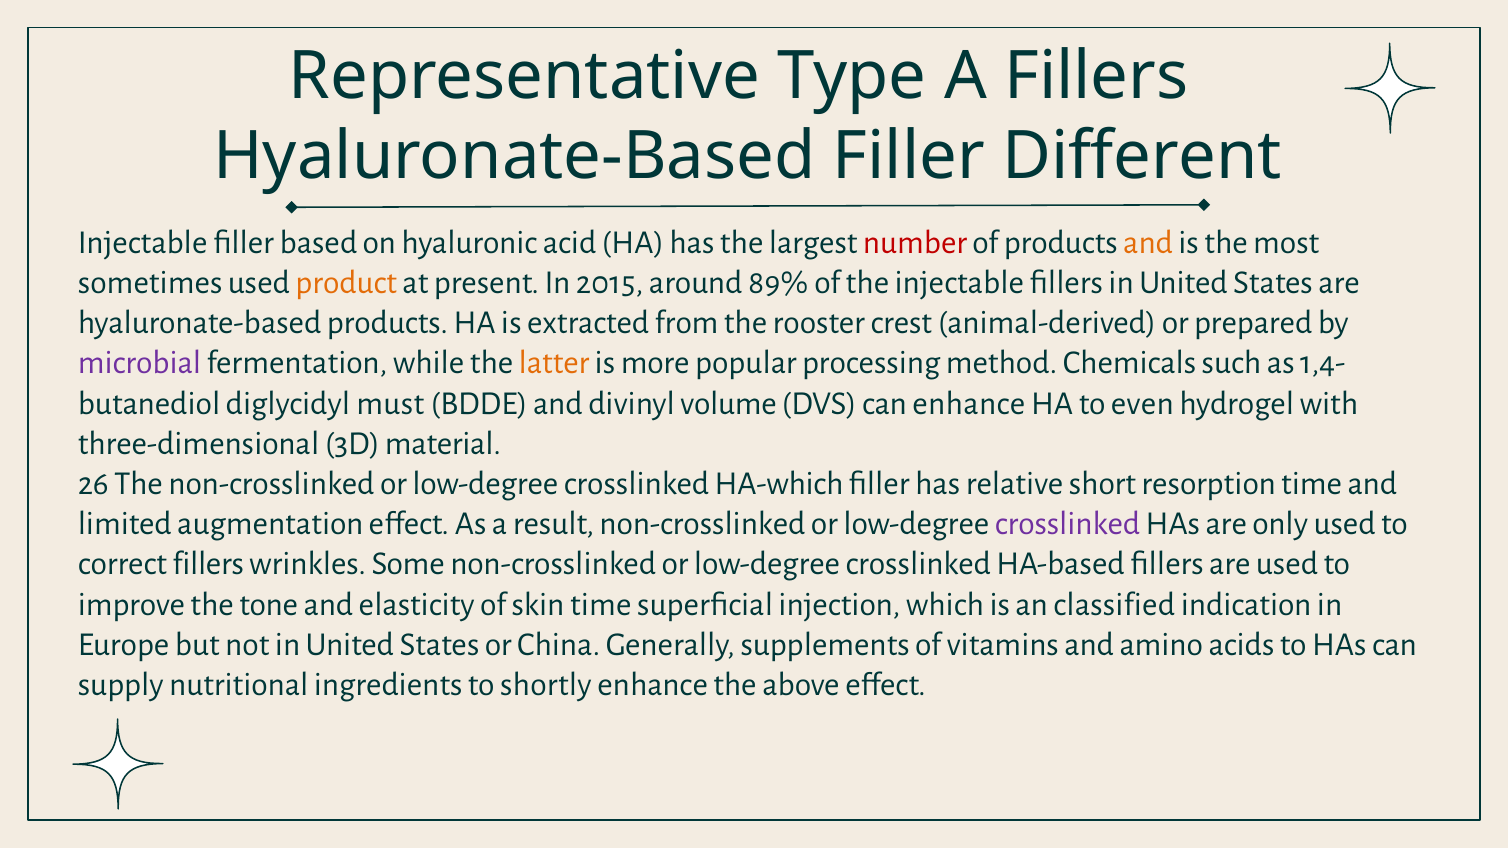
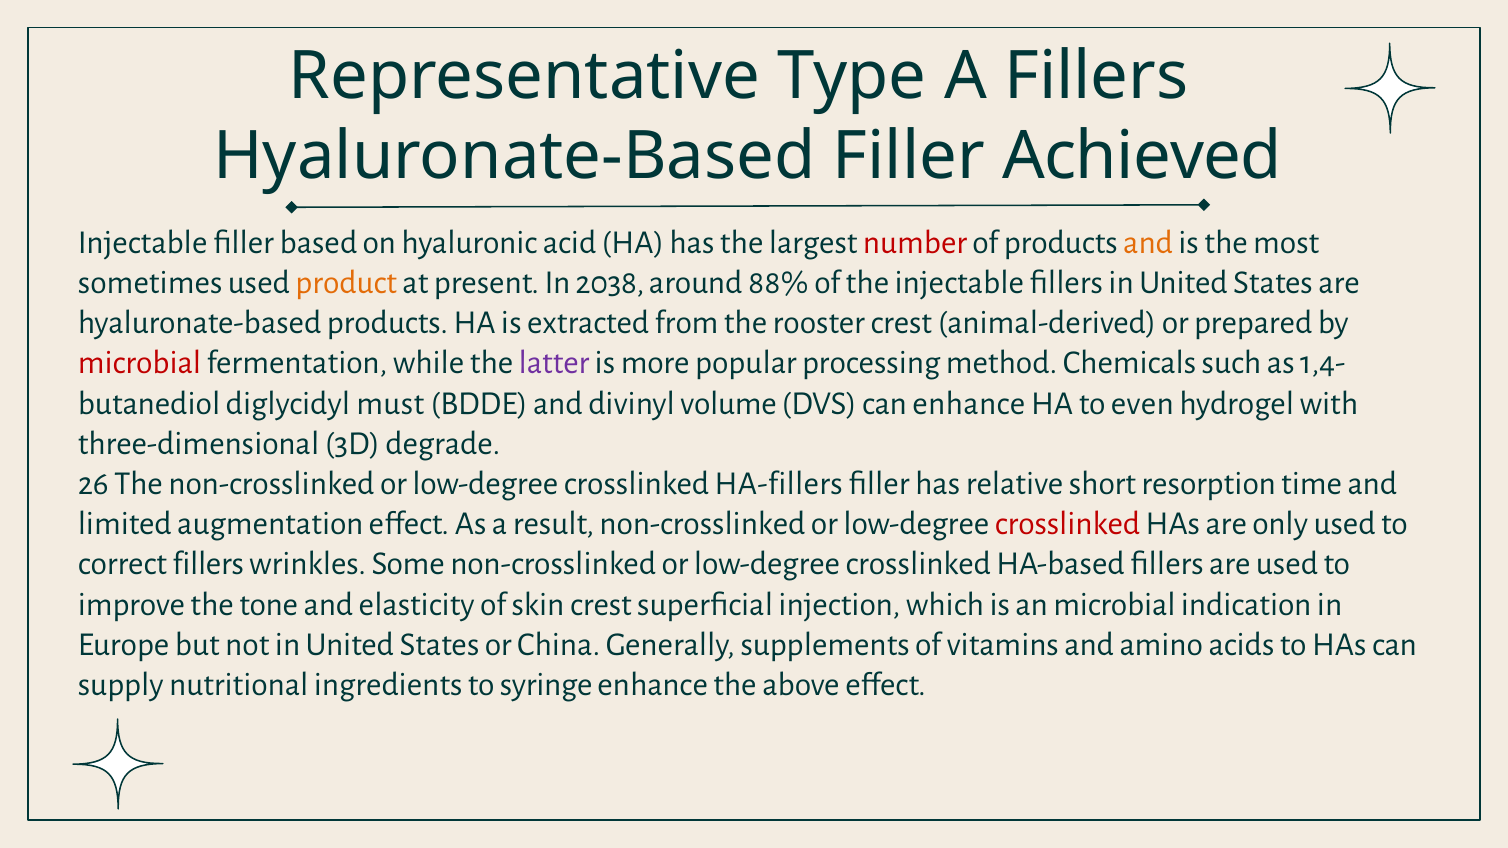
Different: Different -> Achieved (1142, 157)
2015: 2015 -> 2038 (610, 283)
89%: 89% -> 88% (778, 283)
microbial colour: purple -> red (140, 363)
latter colour: orange -> purple (554, 363)
material: material -> degrade (443, 443)
HA-which: HA-which -> HA-fillers (779, 484)
crosslinked colour: purple -> red (1068, 524)
skin time: time -> crest (601, 604)
an classified: classified -> microbial (1114, 604)
shortly: shortly -> syringe (546, 685)
